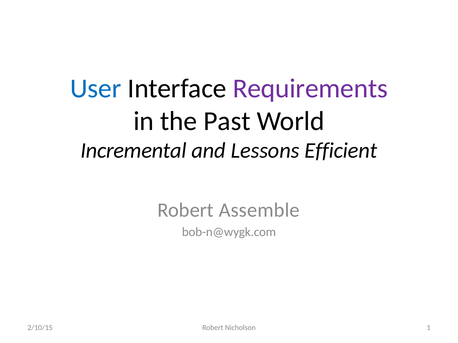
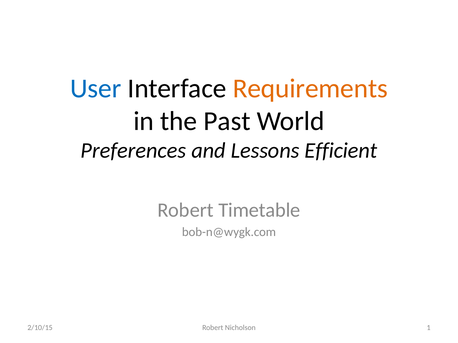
Requirements colour: purple -> orange (310, 89)
Incremental: Incremental -> Preferences (133, 151)
Assemble: Assemble -> Timetable (259, 211)
